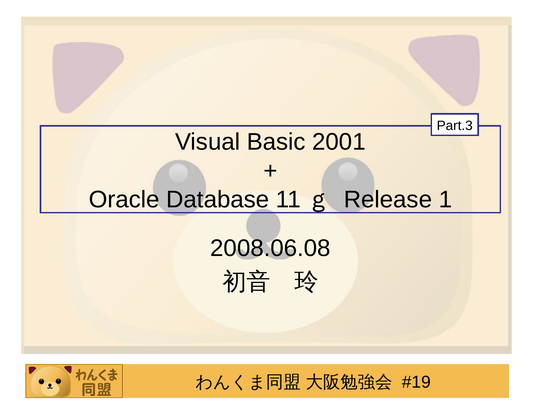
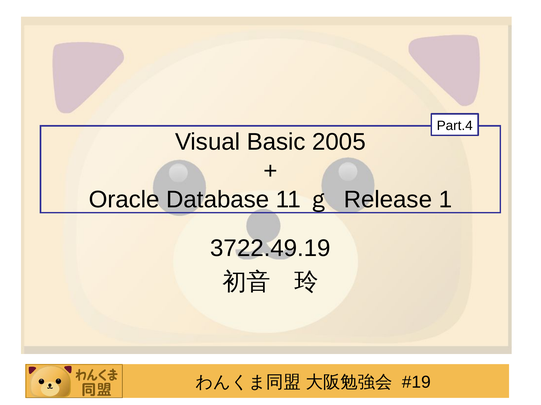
Part.3: Part.3 -> Part.4 (455, 126)
2001: 2001 -> 2005 (339, 142)
2008.06.08: 2008.06.08 -> 3722.49.19 (270, 249)
